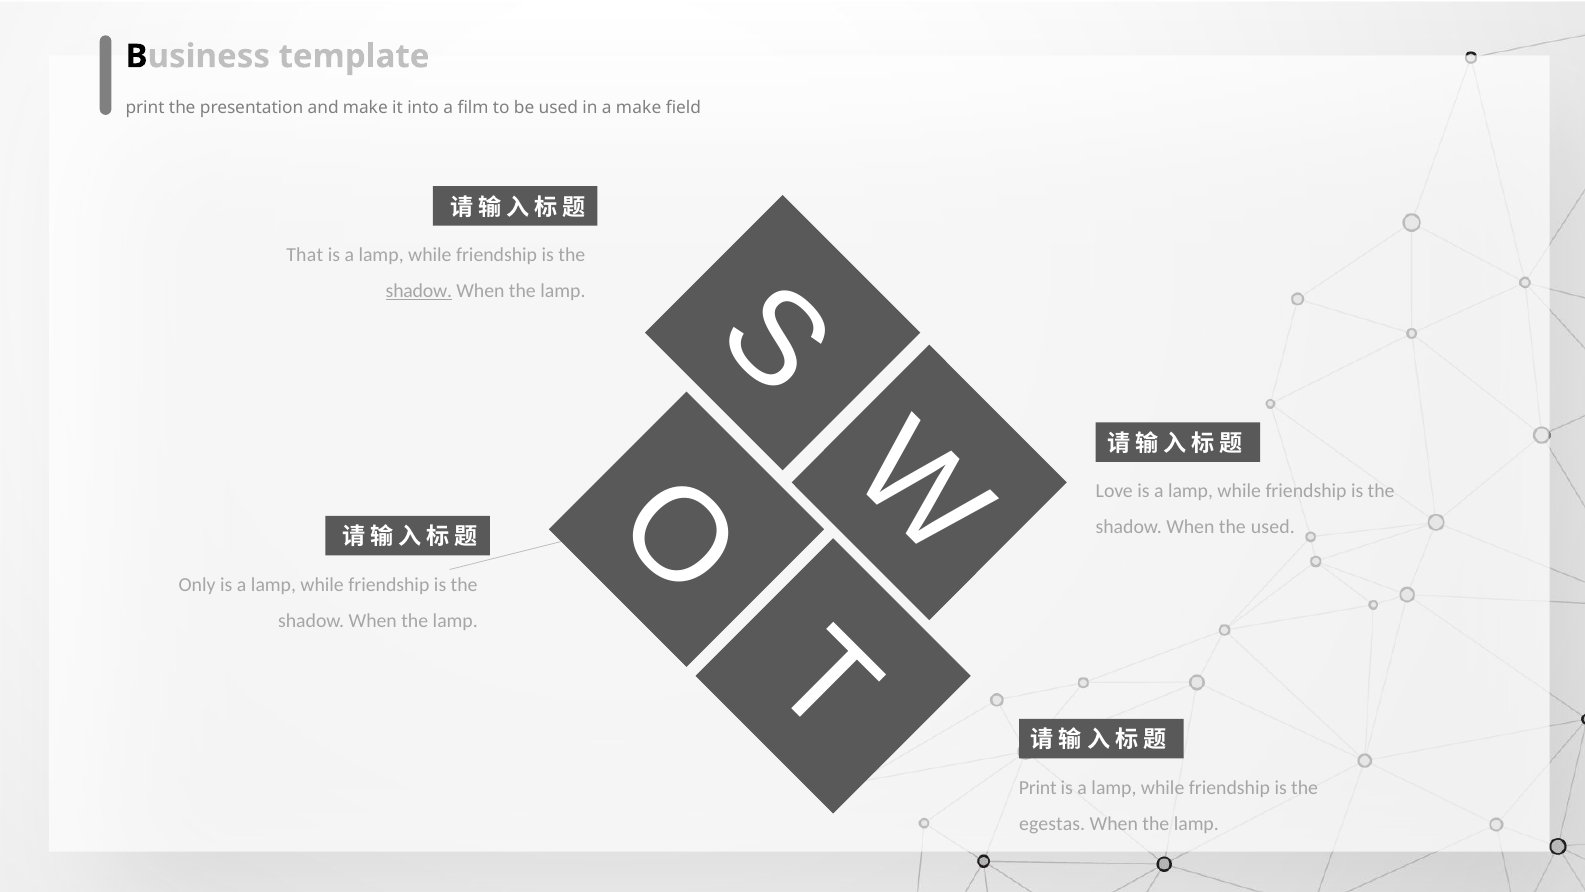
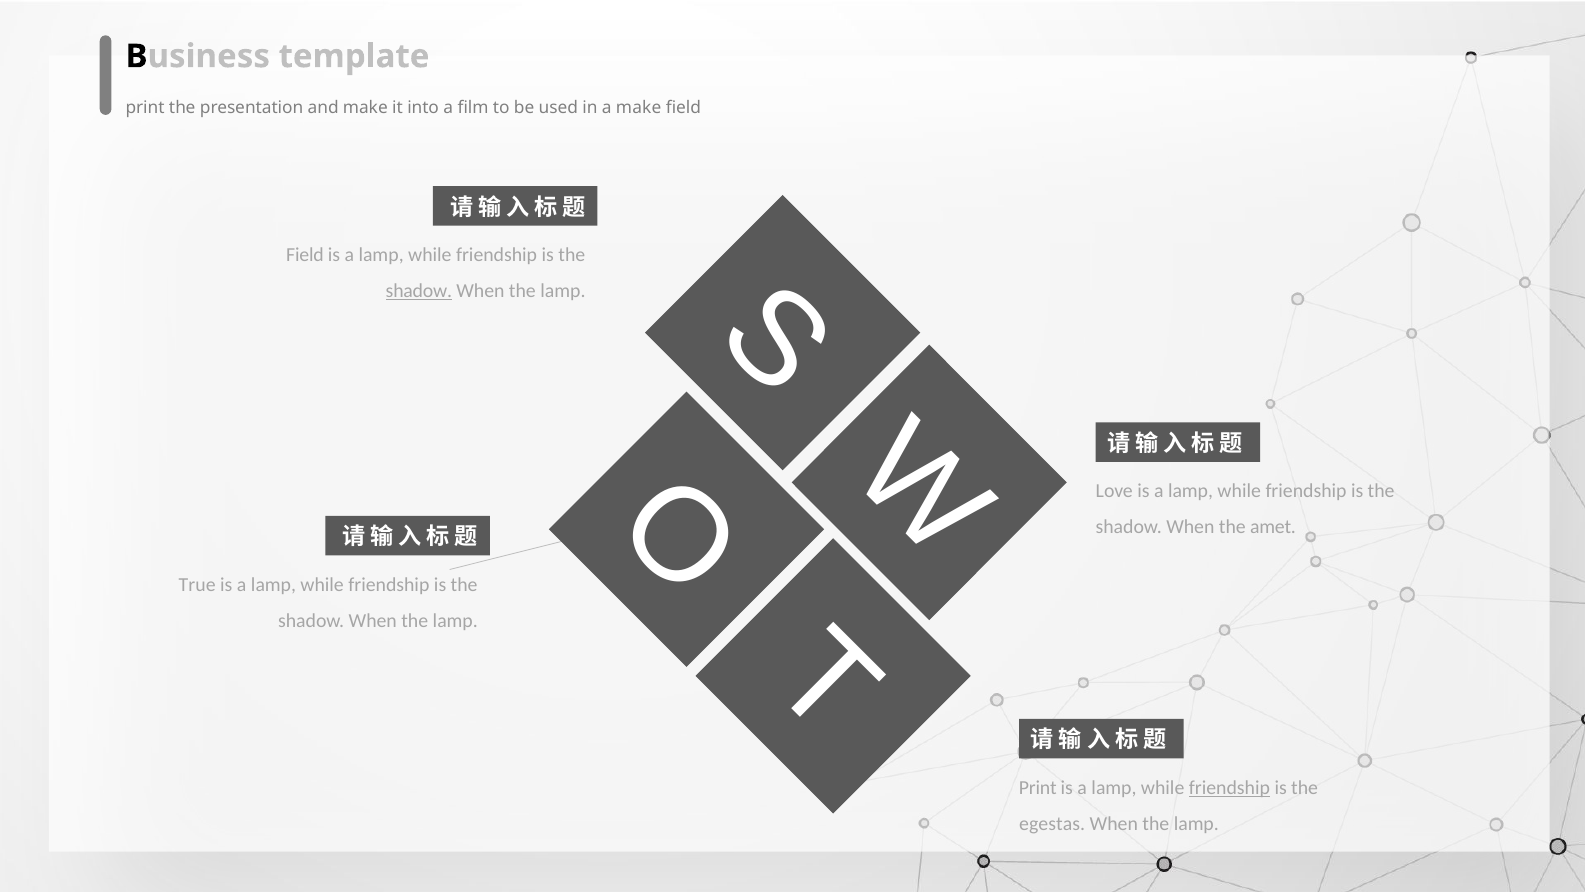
That: That -> Field (305, 255)
the used: used -> amet (1273, 527)
Only: Only -> True (197, 585)
friendship underline: none -> present (1229, 788)
